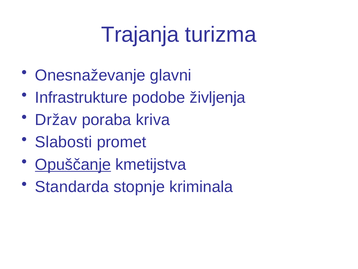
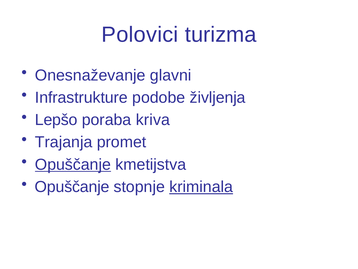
Trajanja: Trajanja -> Polovici (140, 35)
Držav: Držav -> Lepšo (56, 120)
Slabosti: Slabosti -> Trajanja (64, 142)
Standarda: Standarda -> Opuščanje (72, 187)
kriminala underline: none -> present (201, 187)
